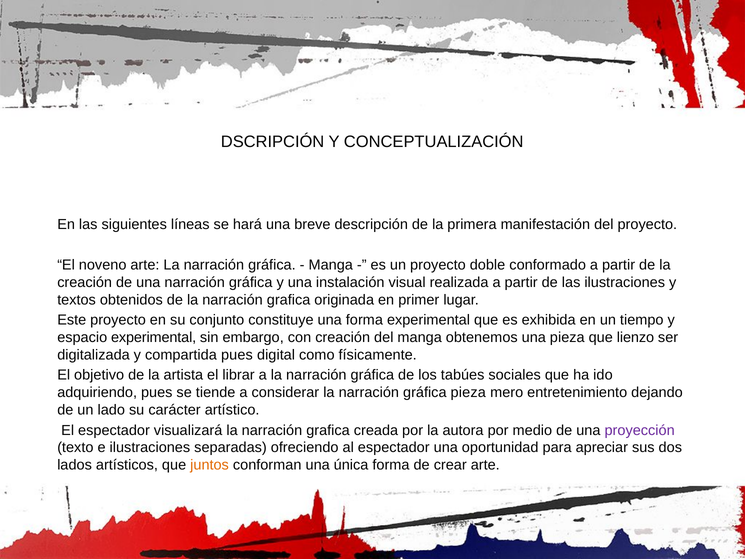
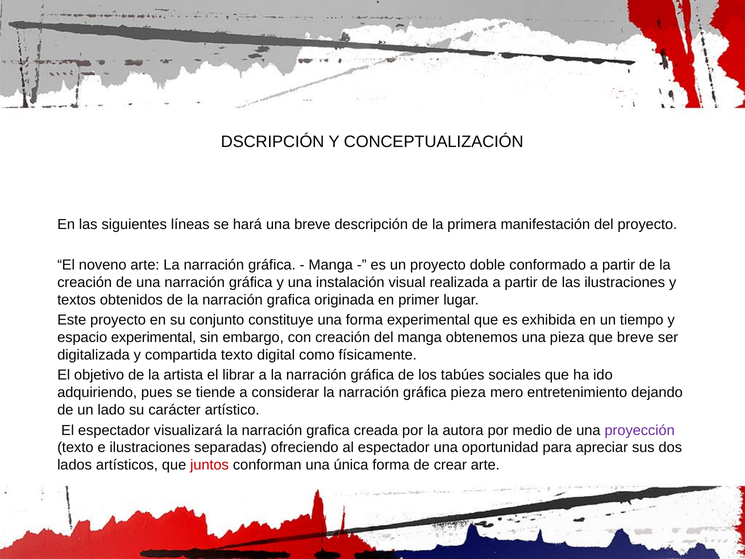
que lienzo: lienzo -> breve (635, 337)
compartida pues: pues -> texto (237, 355)
juntos colour: orange -> red (210, 465)
